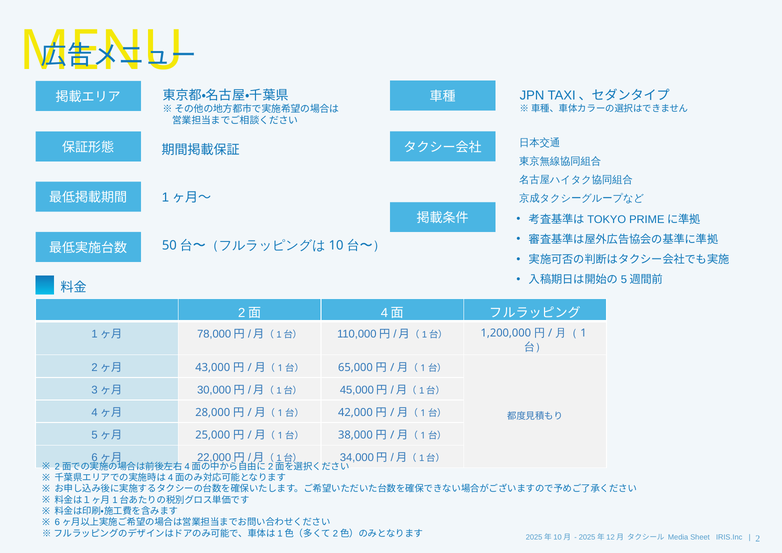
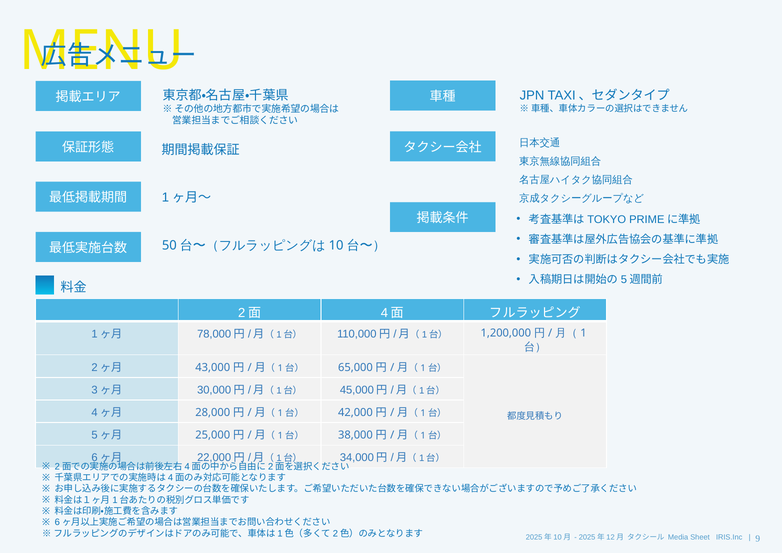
2: 2 -> 9 (758, 539)
